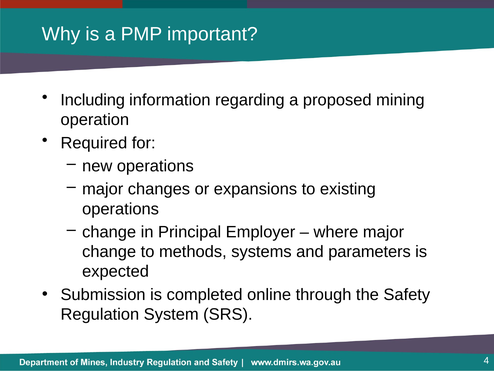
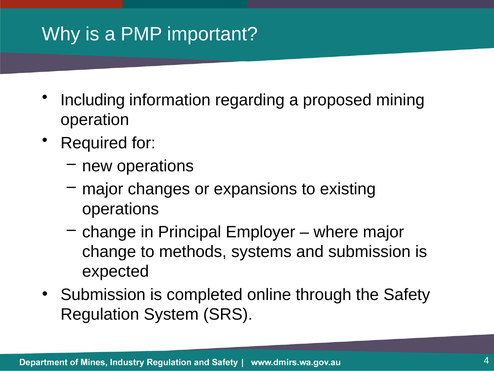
and parameters: parameters -> submission (369, 251)
